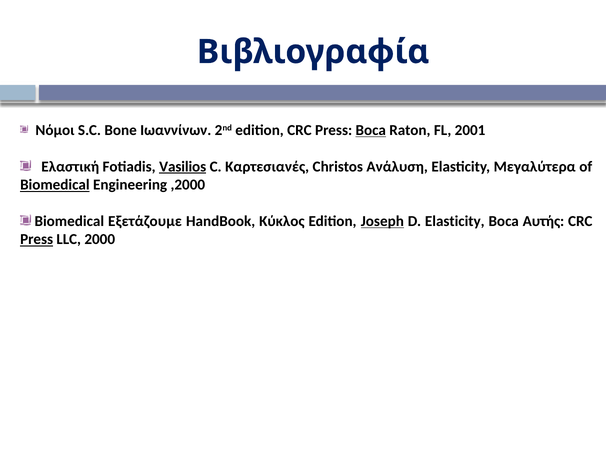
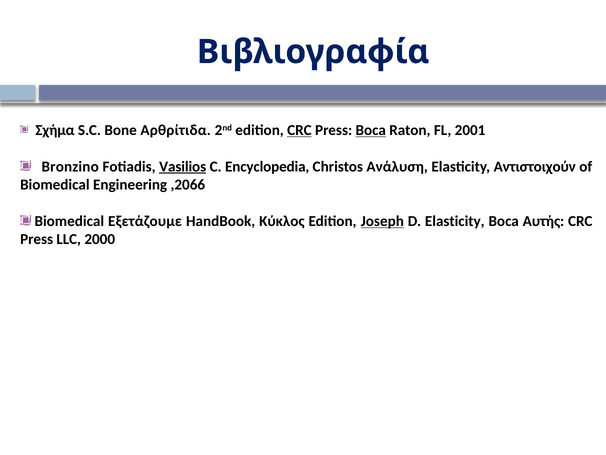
Νόμοι: Νόμοι -> Σχήμα (55, 130)
Ιωαννίνων: Ιωαννίνων -> Αρθρίτιδα (176, 130)
CRC underline: none -> present (299, 130)
Ελαστική: Ελαστική -> Bronzino (70, 166)
Καρτεσιανές: Καρτεσιανές -> Encyclopedia (267, 166)
Μεγαλύτερα: Μεγαλύτερα -> Αντιστοιχούν (535, 166)
Biomedical underline: present -> none (55, 185)
,2000: ,2000 -> ,2066 (188, 185)
Press underline: present -> none (37, 239)
